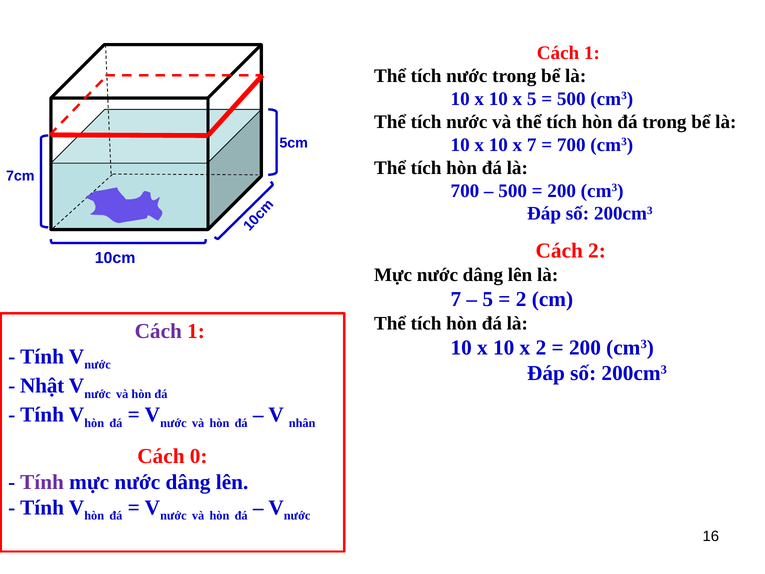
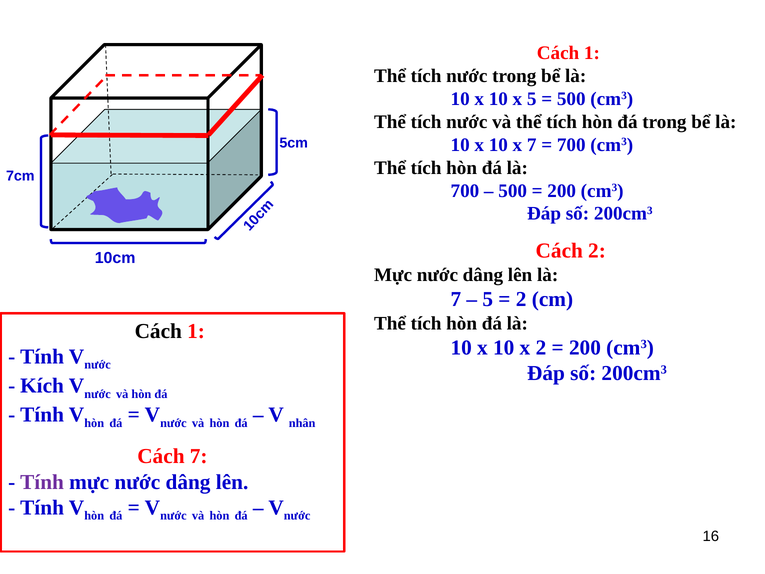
Cách colour: purple -> black (158, 331)
Nhật: Nhật -> Kích (42, 386)
Cách 0: 0 -> 7 (199, 456)
